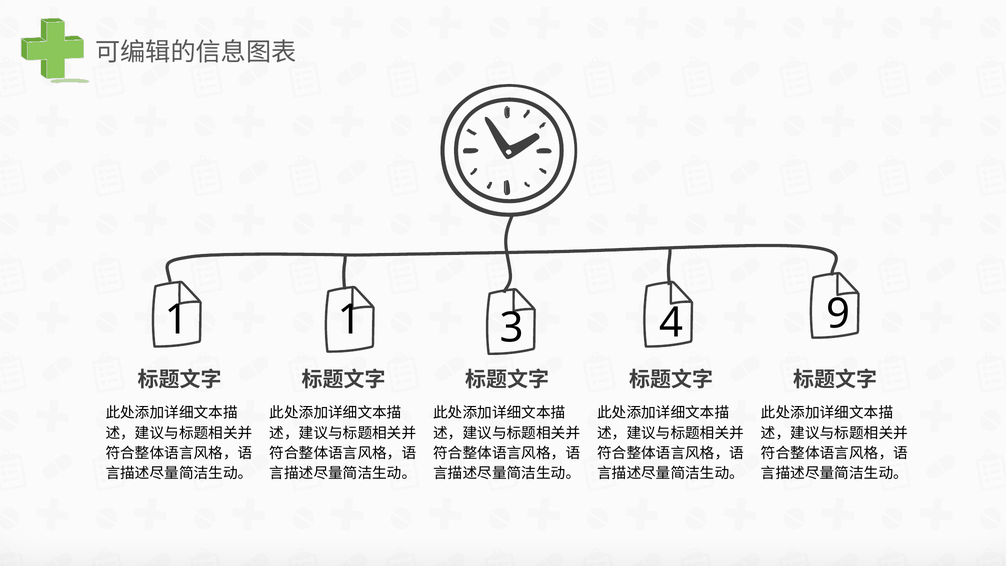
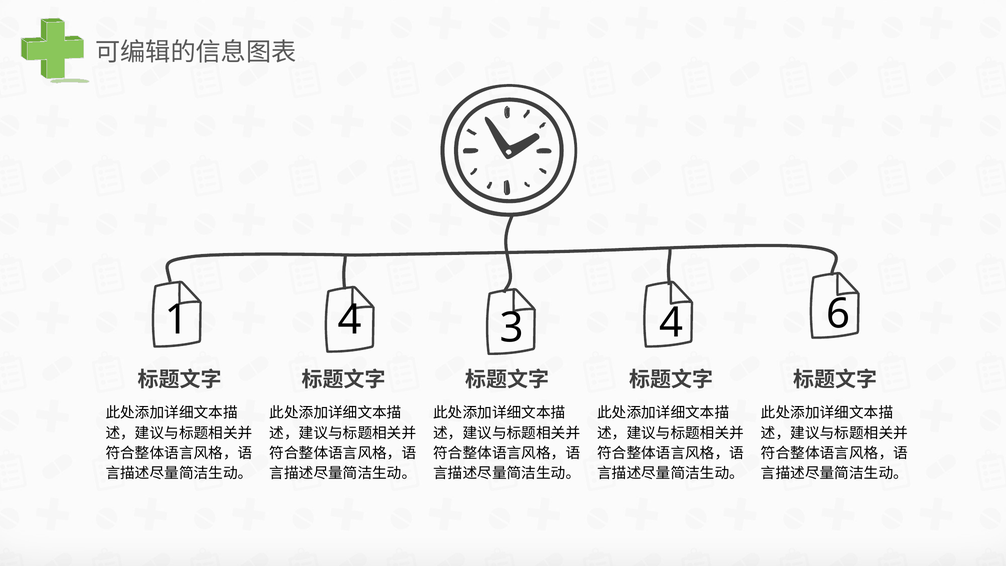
1 1: 1 -> 4 (350, 320)
9: 9 -> 6 (838, 314)
